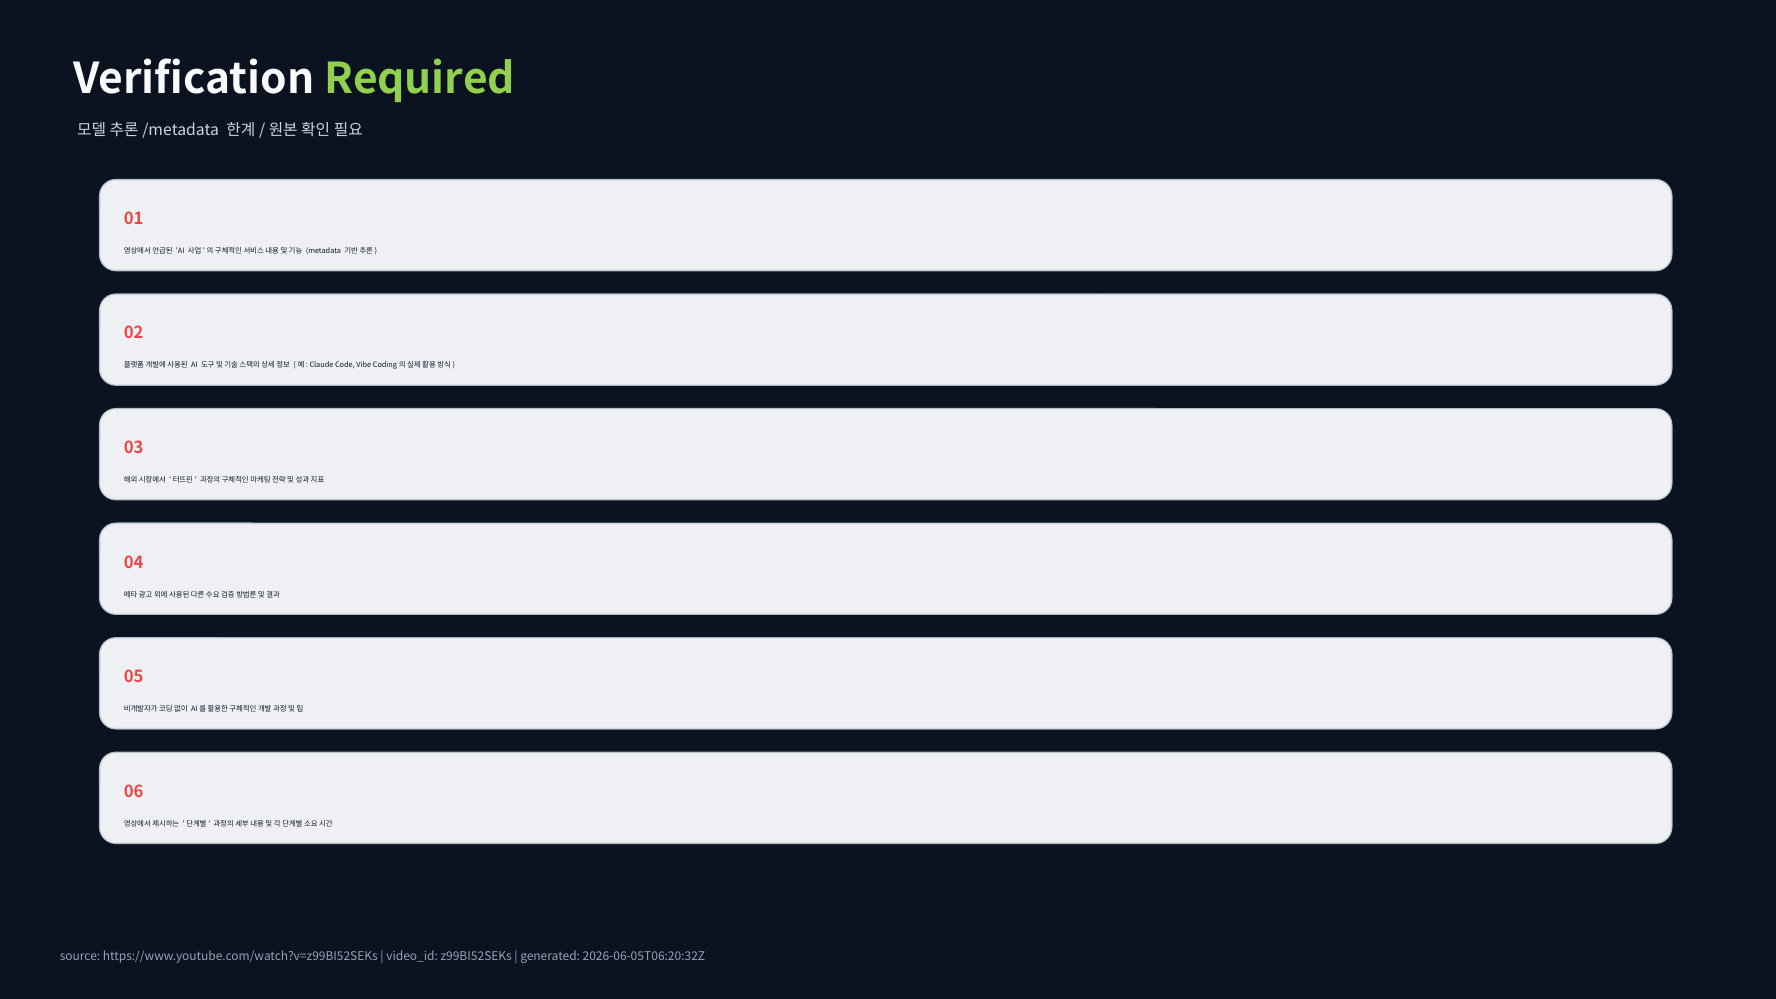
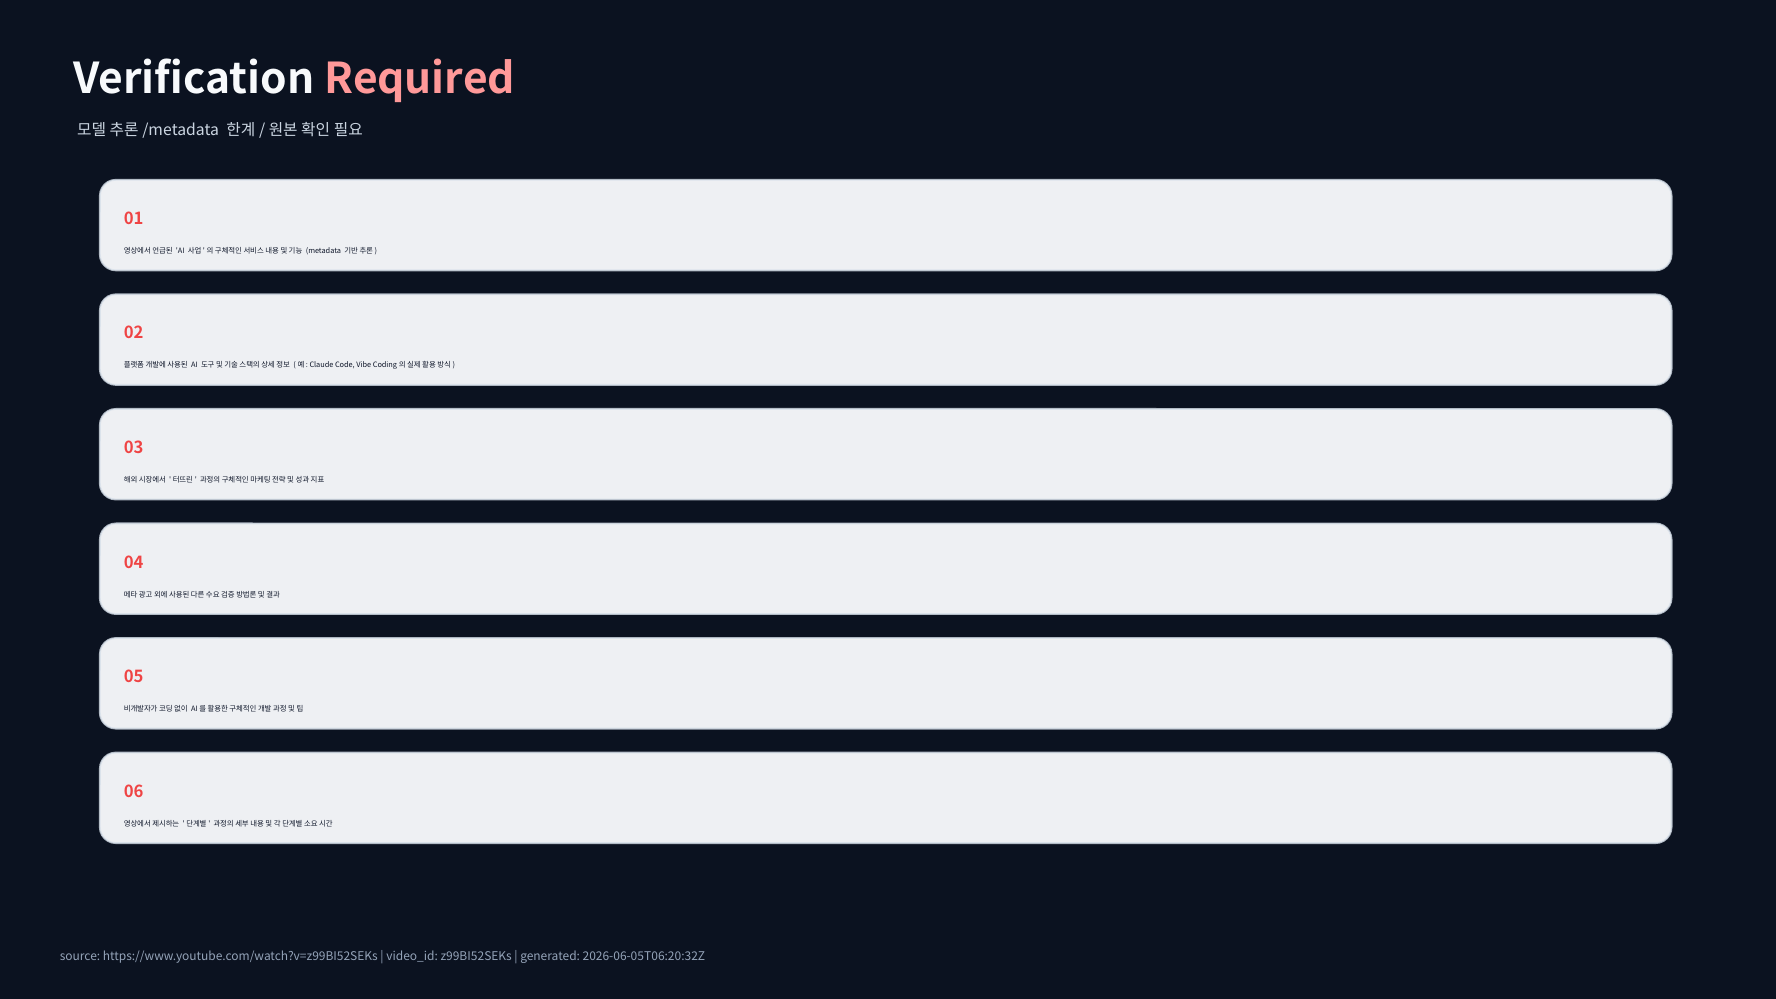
Required colour: light green -> pink (420, 80)
